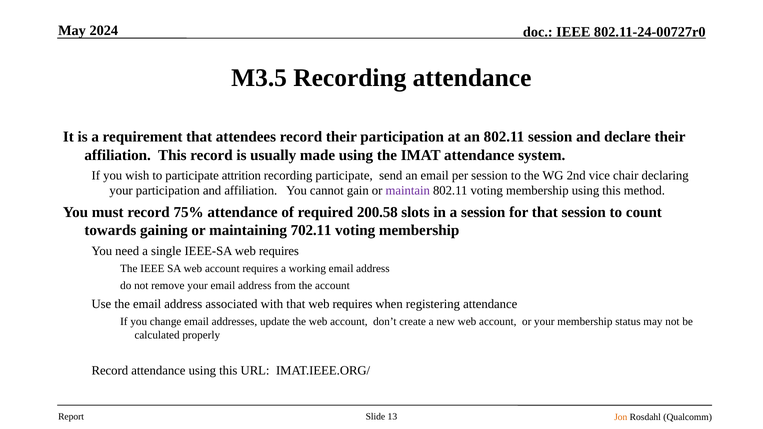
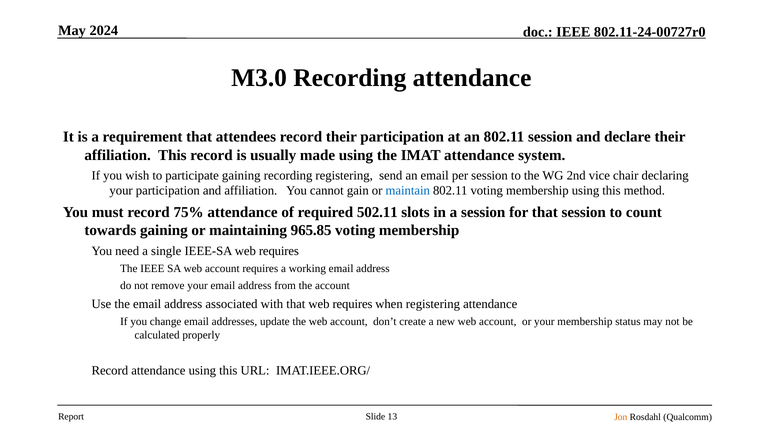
M3.5: M3.5 -> M3.0 (259, 78)
participate attrition: attrition -> gaining (241, 176)
recording participate: participate -> registering (344, 176)
maintain colour: purple -> blue (408, 191)
200.58: 200.58 -> 502.11 (377, 212)
702.11: 702.11 -> 965.85 (311, 231)
